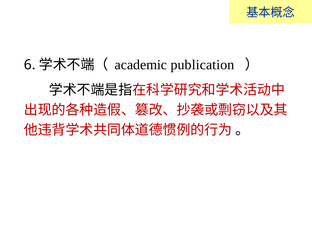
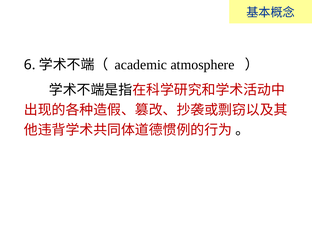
publication: publication -> atmosphere (203, 65)
